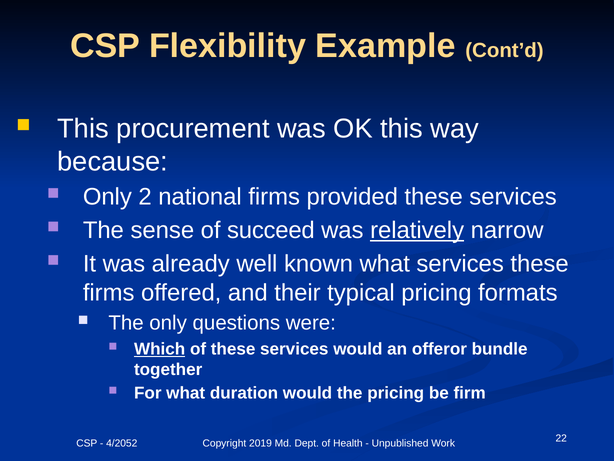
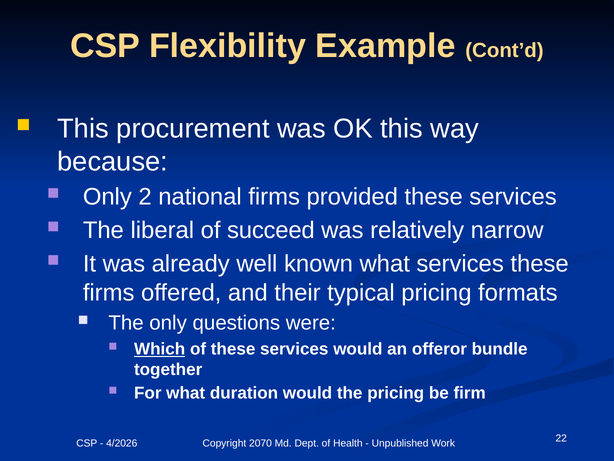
sense: sense -> liberal (162, 230)
relatively underline: present -> none (417, 230)
4/2052: 4/2052 -> 4/2026 (122, 443)
2019: 2019 -> 2070 (260, 443)
